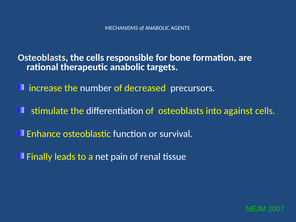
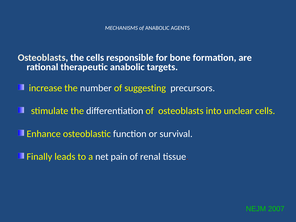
decreased: decreased -> suggesting (145, 88)
against: against -> unclear (238, 111)
